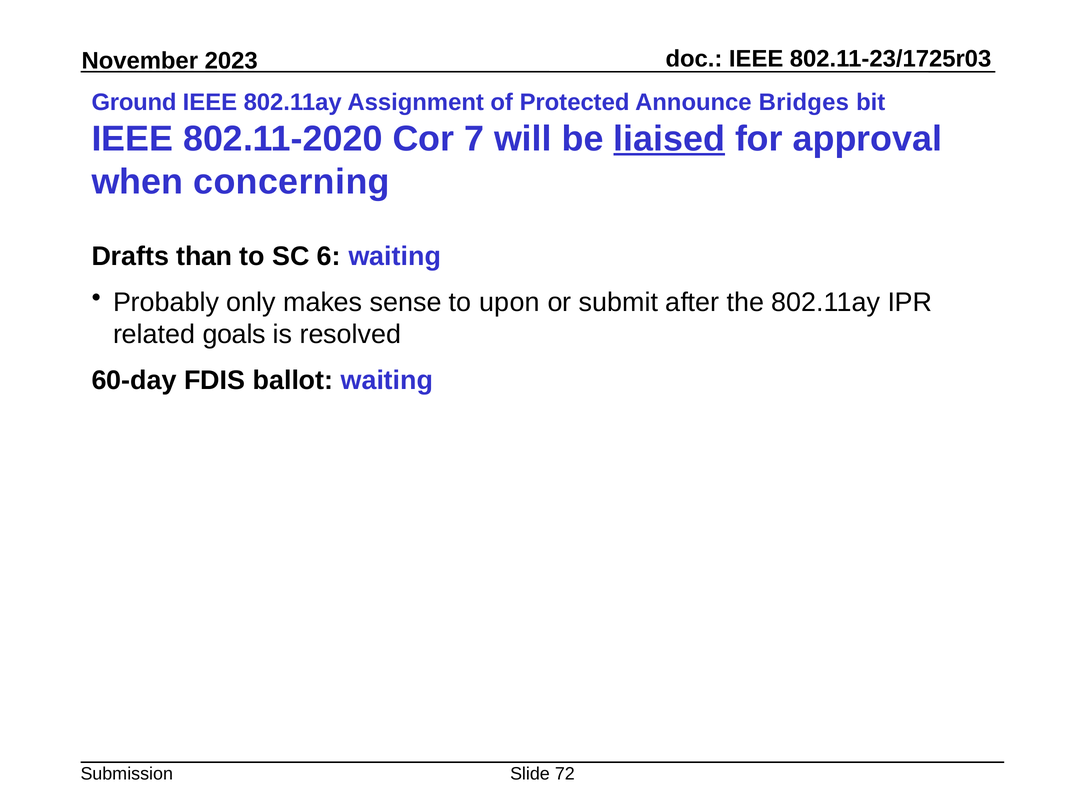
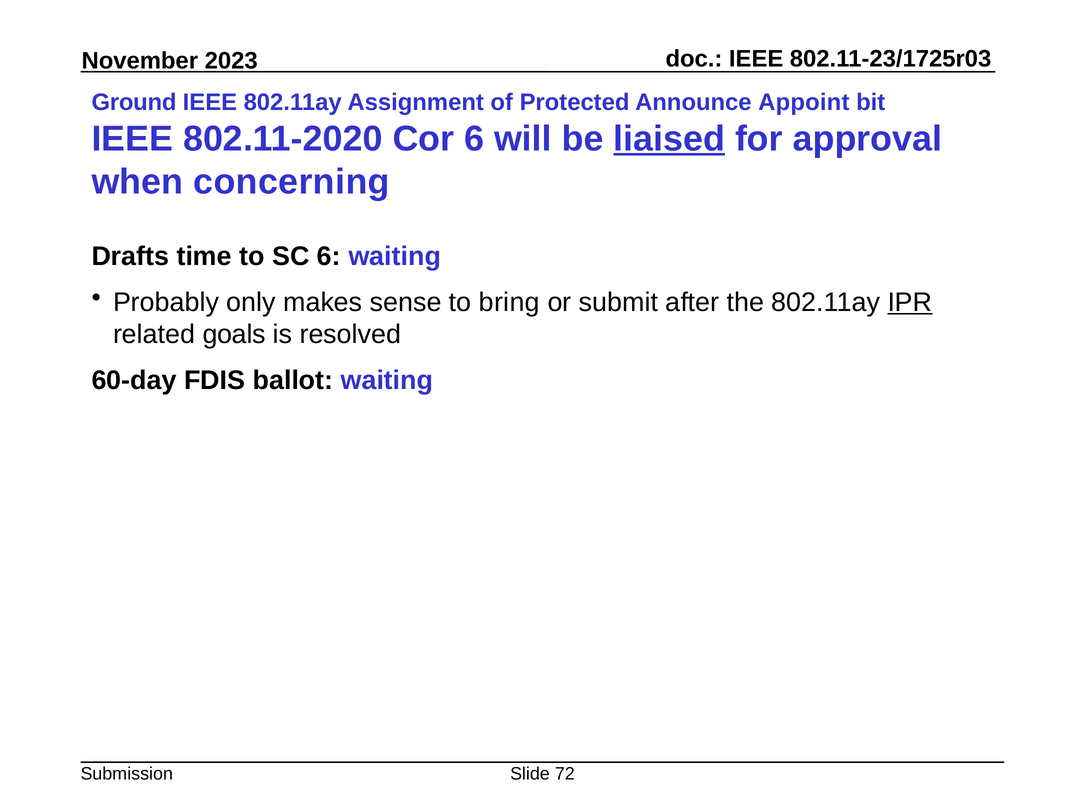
Bridges: Bridges -> Appoint (804, 102)
Cor 7: 7 -> 6 (474, 139)
than: than -> time (204, 257)
upon: upon -> bring (509, 302)
IPR underline: none -> present (910, 302)
